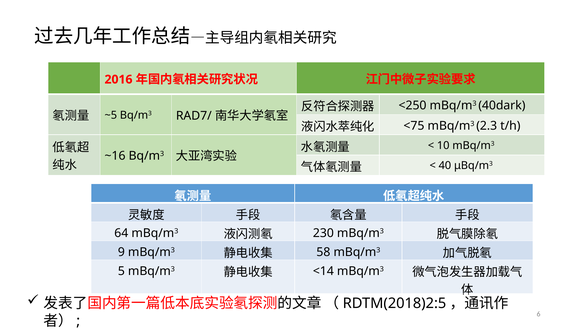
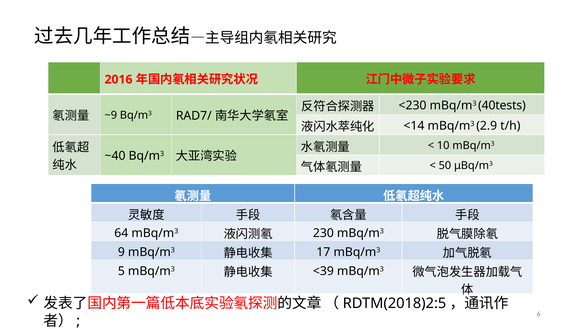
<250: <250 -> <230 (413, 106)
40dark: 40dark -> 40tests (502, 106)
~5: ~5 -> ~9 (111, 115)
<75: <75 -> <14 (414, 126)
2.3: 2.3 -> 2.9 (487, 126)
~16: ~16 -> ~40 (115, 156)
40: 40 -> 50 (445, 166)
58: 58 -> 17 (323, 252)
<14: <14 -> <39 (323, 271)
